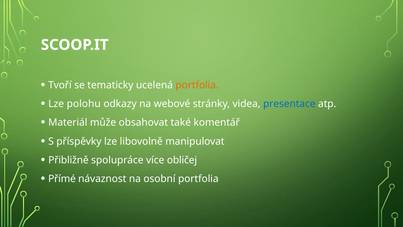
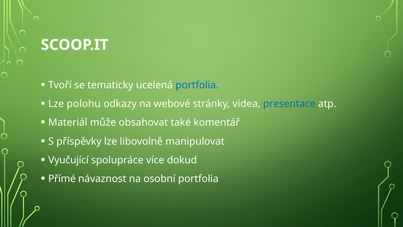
portfolia colour: orange -> blue (197, 85)
Přibližně: Přibližně -> Vyučující (68, 160)
obličej: obličej -> dokud (182, 160)
